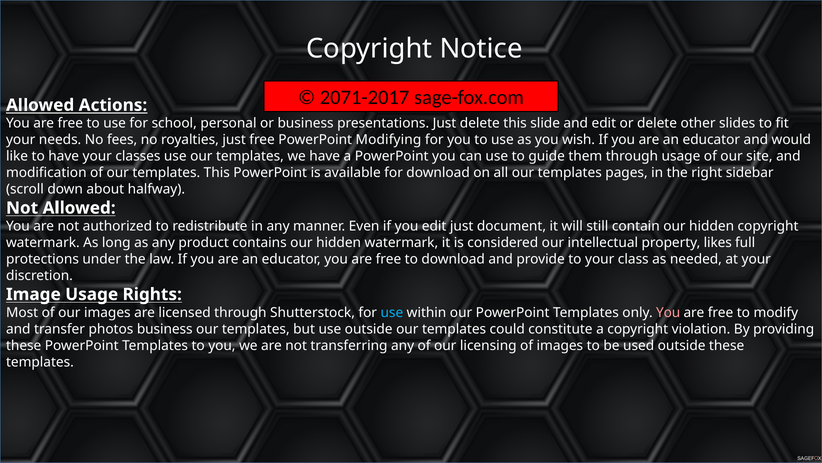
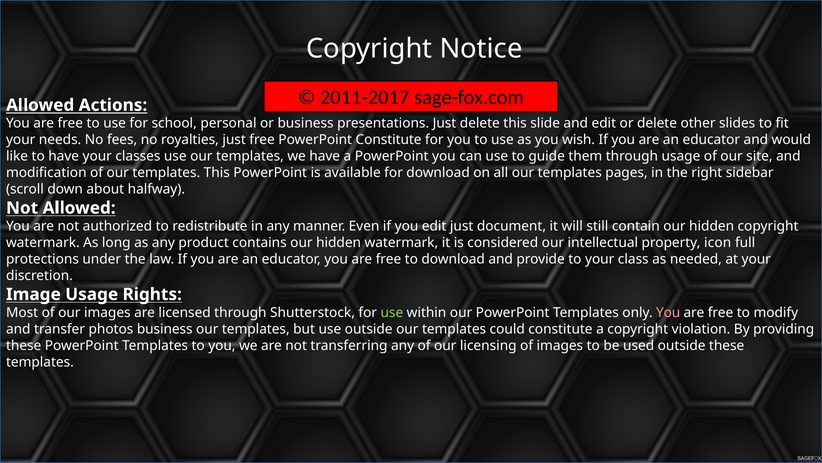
2071-2017: 2071-2017 -> 2011-2017 (365, 98)
PowerPoint Modifying: Modifying -> Constitute (389, 140)
likes: likes -> icon (718, 242)
use colour: light blue -> light green (392, 312)
